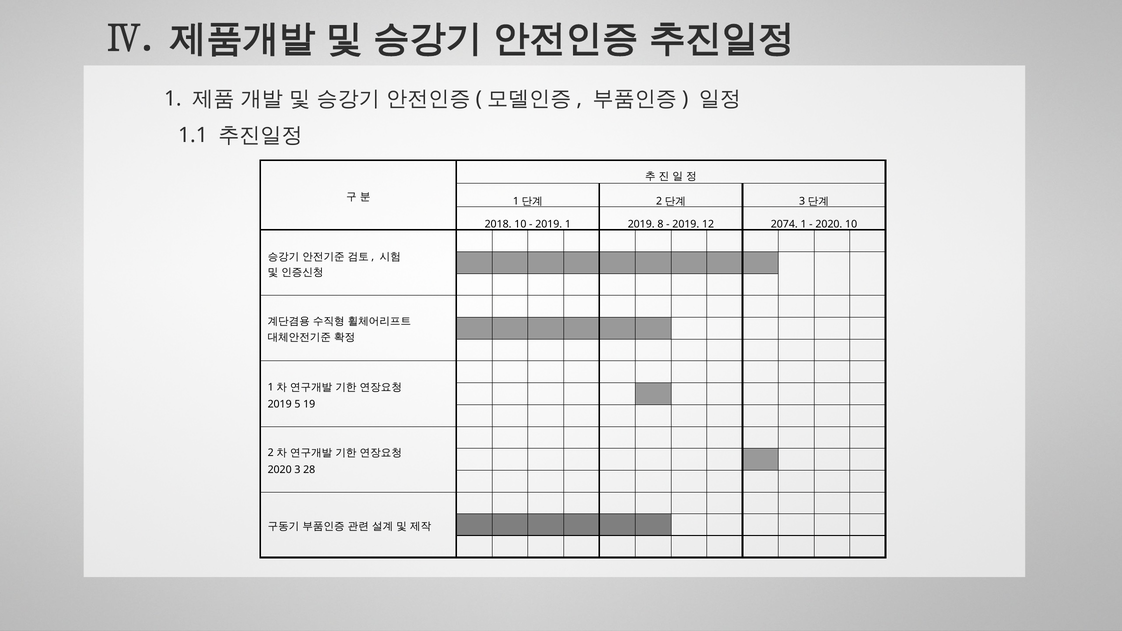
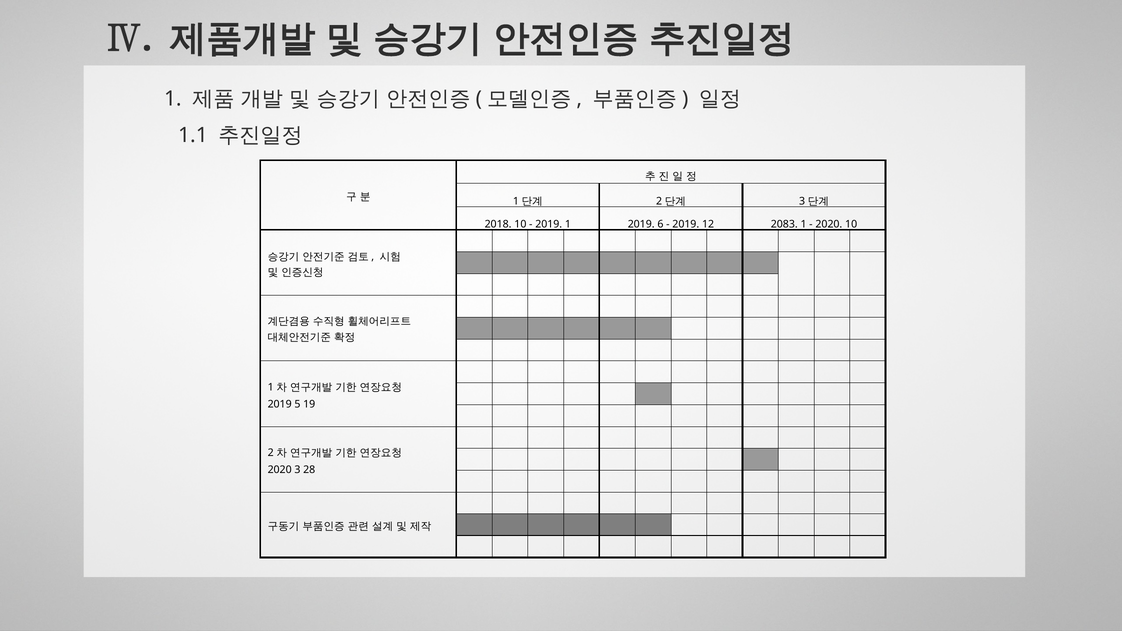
8: 8 -> 6 (660, 224)
2074: 2074 -> 2083 (784, 224)
